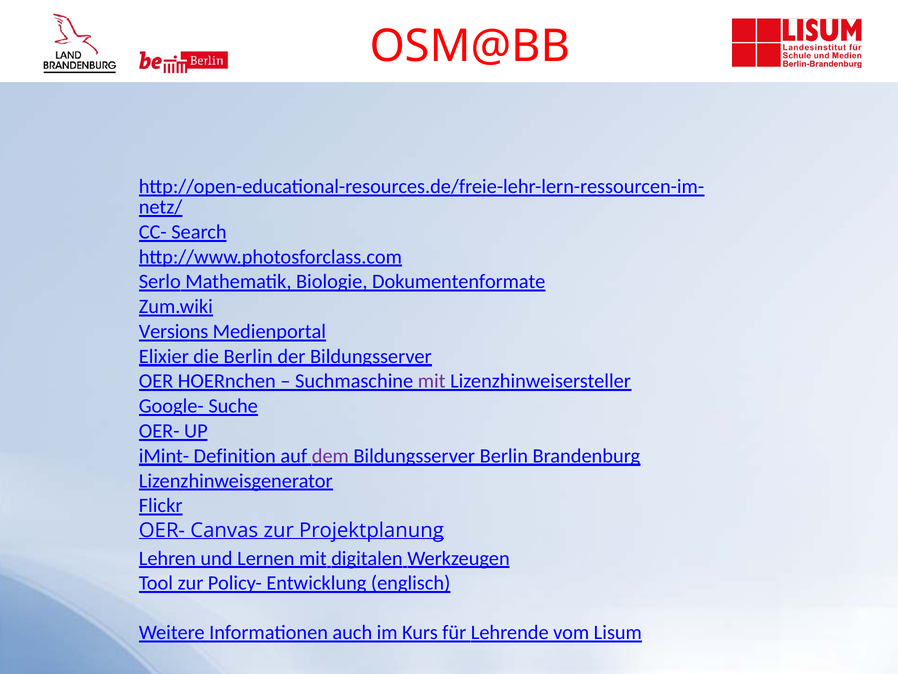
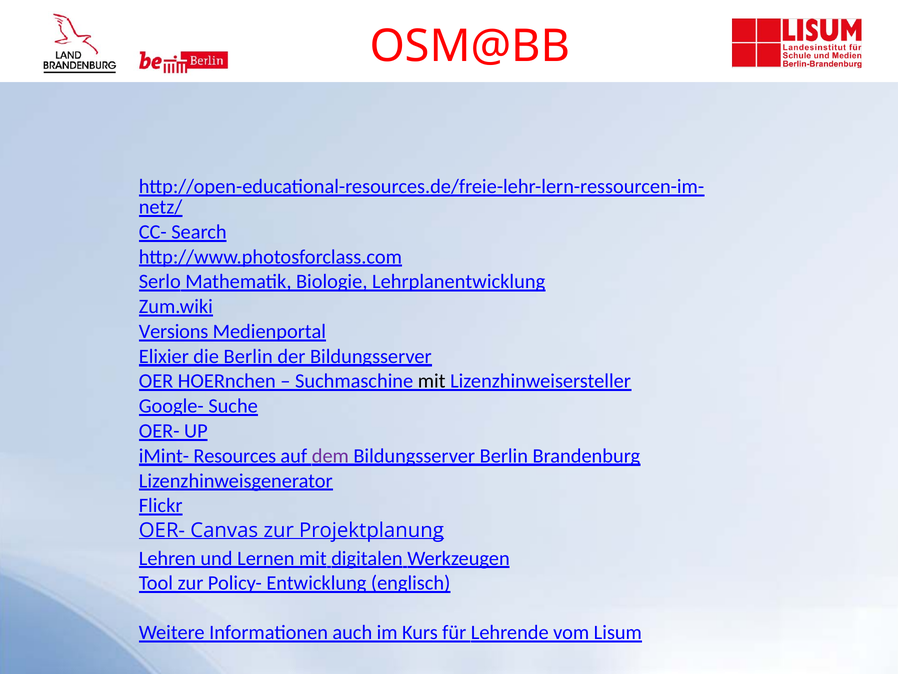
Dokumentenformate: Dokumentenformate -> Lehrplanentwicklung (459, 282)
mit colour: purple -> black (432, 381)
Definition: Definition -> Resources (235, 456)
